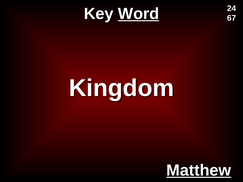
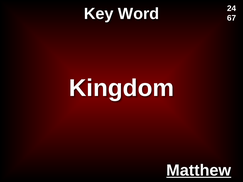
Word underline: present -> none (139, 14)
